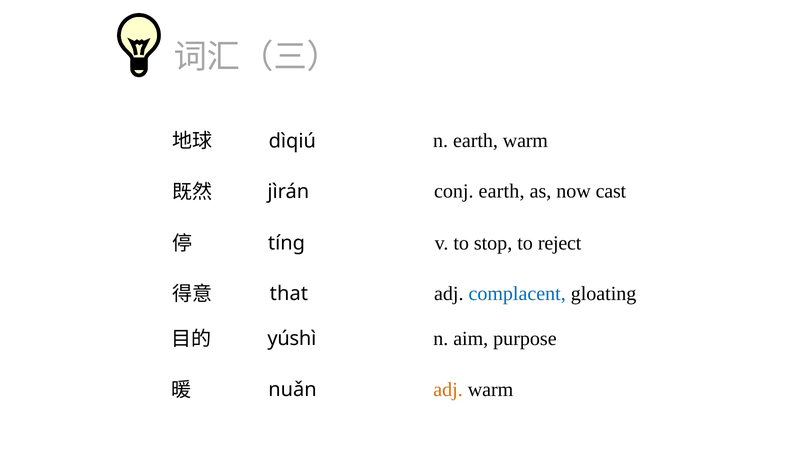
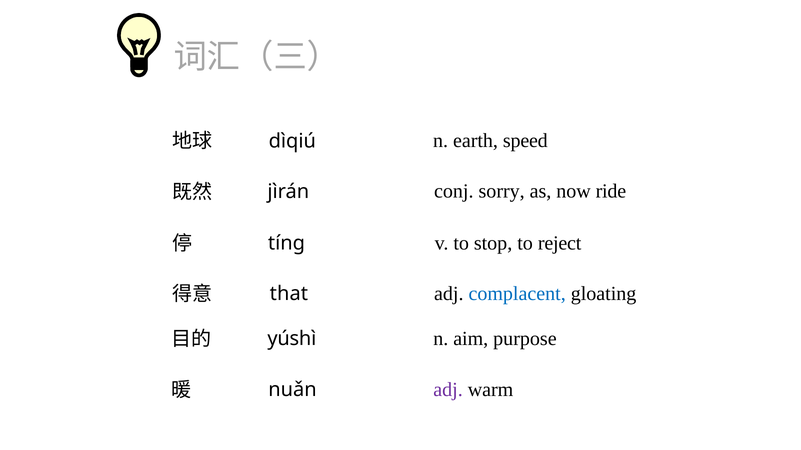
earth warm: warm -> speed (525, 141)
conj earth: earth -> sorry (502, 192)
cast: cast -> ride (611, 192)
adj colour: orange -> purple (448, 390)
